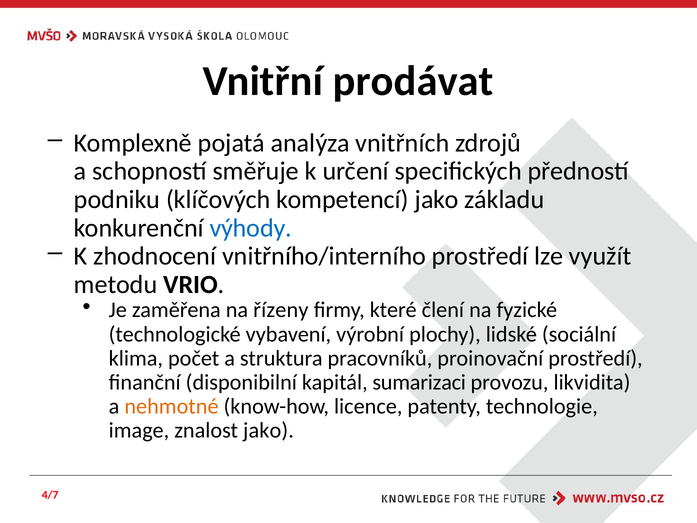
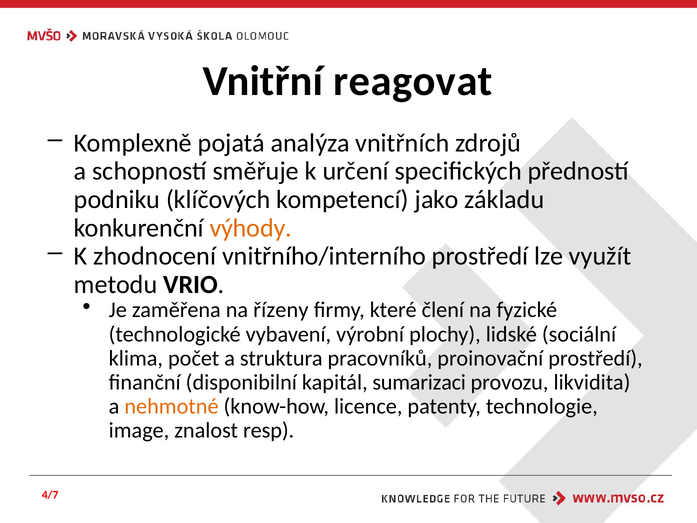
prodávat: prodávat -> reagovat (413, 81)
výhody colour: blue -> orange (251, 228)
znalost jako: jako -> resp (269, 430)
